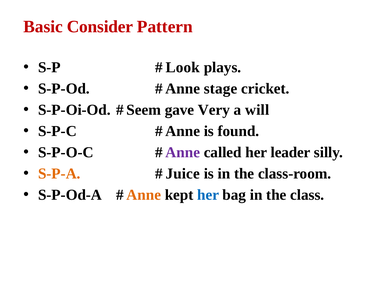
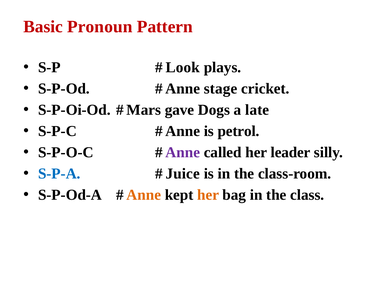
Consider: Consider -> Pronoun (100, 27)
Seem: Seem -> Mars (144, 110)
Very: Very -> Dogs (214, 110)
will: will -> late (257, 110)
found: found -> petrol (239, 131)
S-P-A colour: orange -> blue (59, 173)
her colour: blue -> orange (208, 195)
